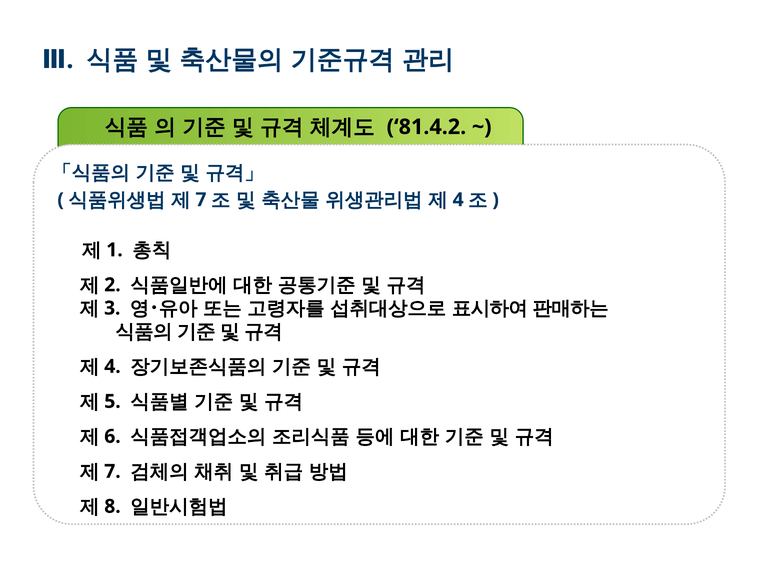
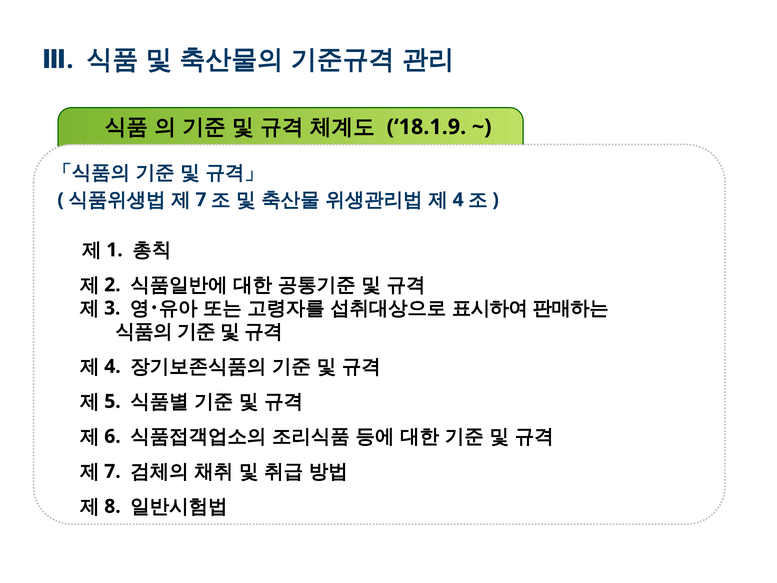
81.4.2: 81.4.2 -> 18.1.9 (426, 127)
